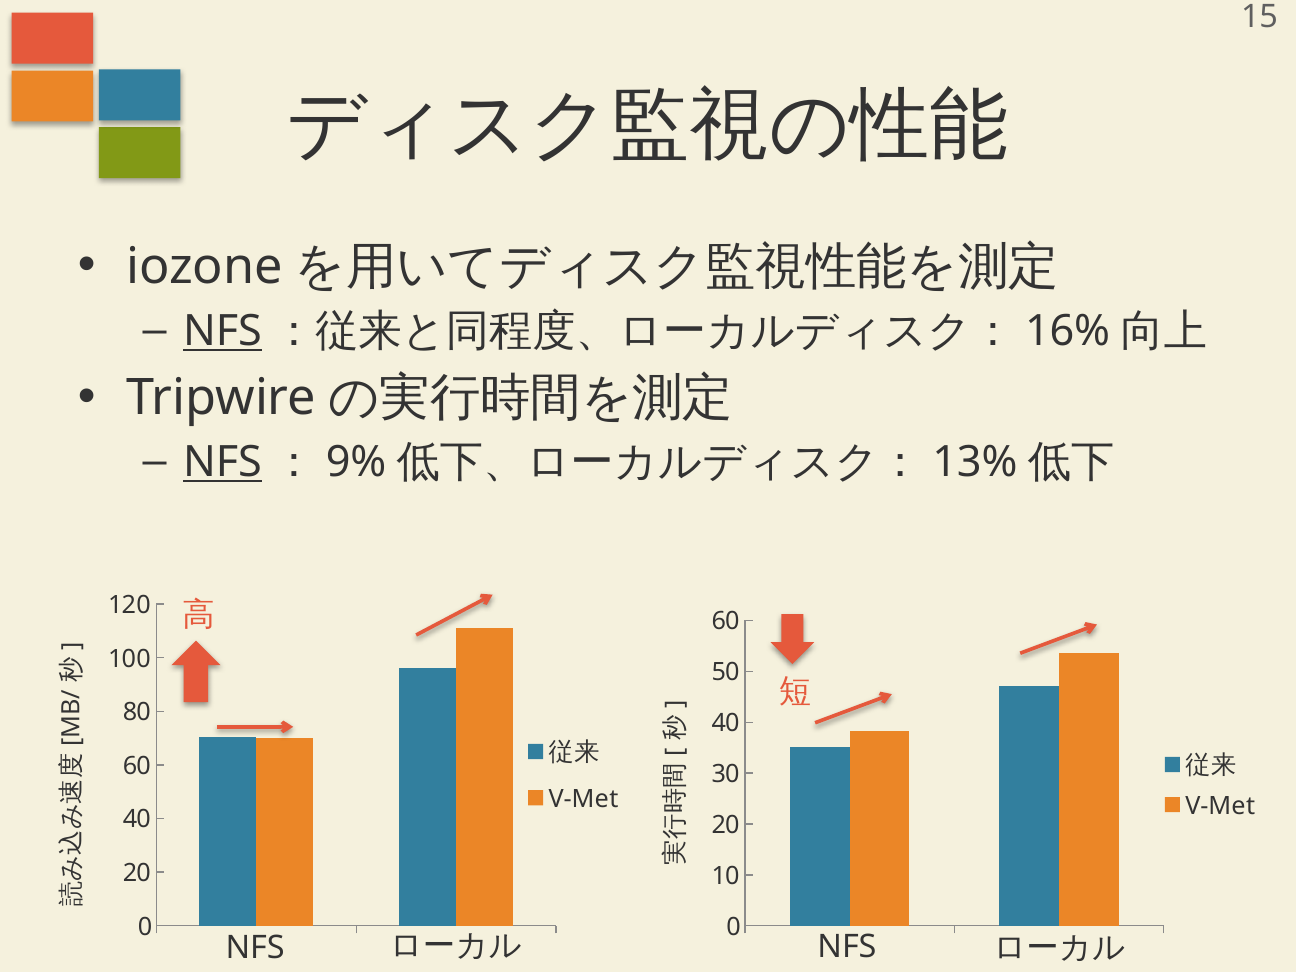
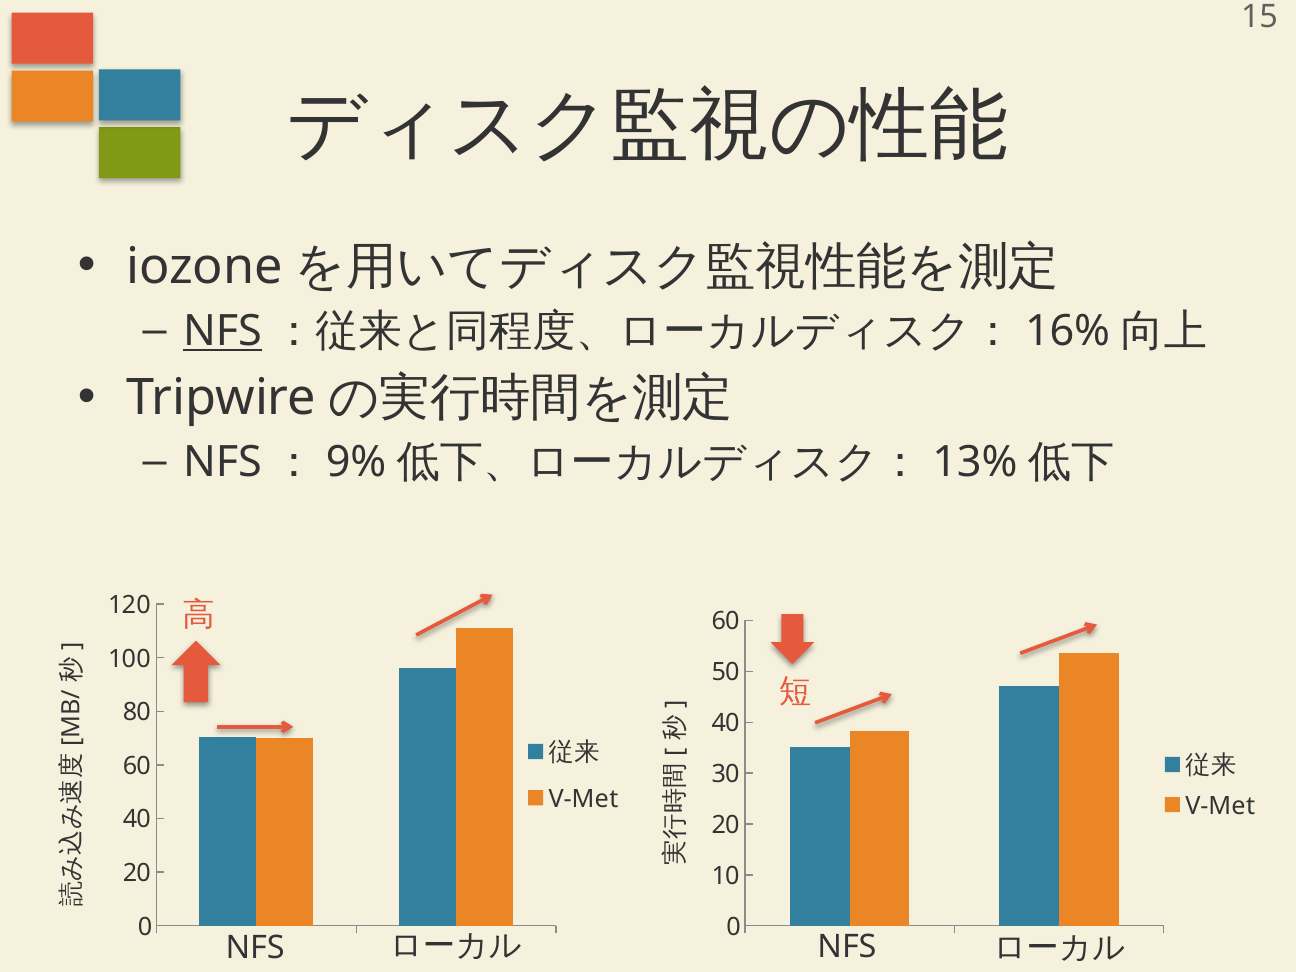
NFS underline: present -> none (223, 462)
